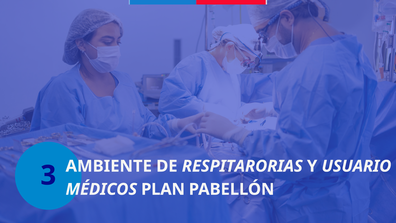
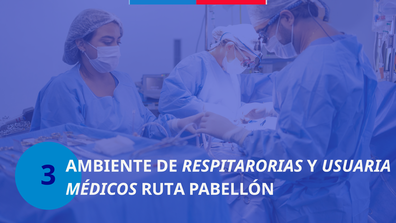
USUARIO: USUARIO -> USUARIA (356, 166)
PLAN: PLAN -> RUTA (163, 189)
